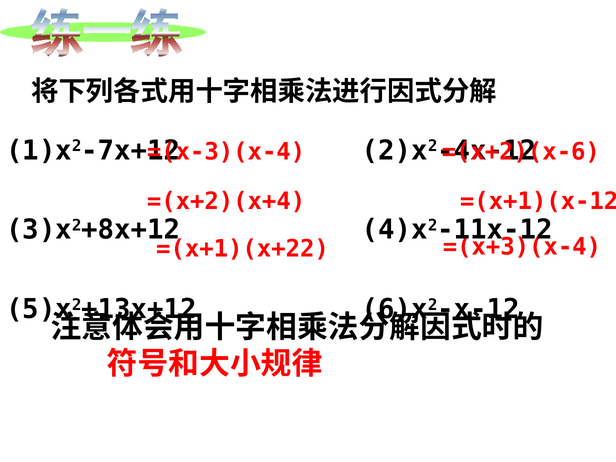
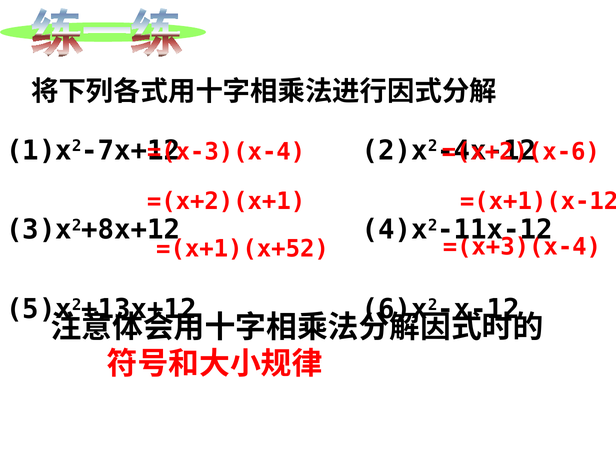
=(x+2)(x+4: =(x+2)(x+4 -> =(x+2)(x+1 (226, 202)
=(x+1)(x+22: =(x+1)(x+22 -> =(x+1)(x+52 (242, 249)
